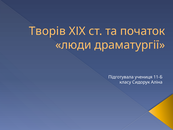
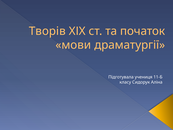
люди: люди -> мови (73, 45)
